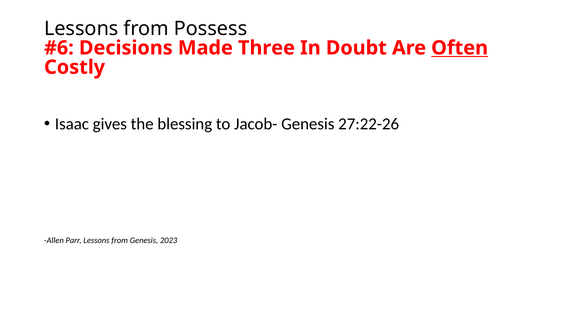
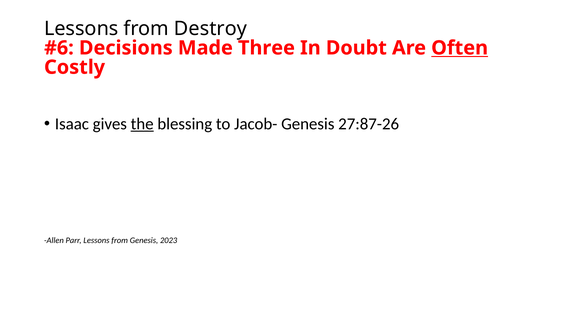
Possess: Possess -> Destroy (211, 29)
the underline: none -> present (142, 124)
27:22-26: 27:22-26 -> 27:87-26 (369, 124)
